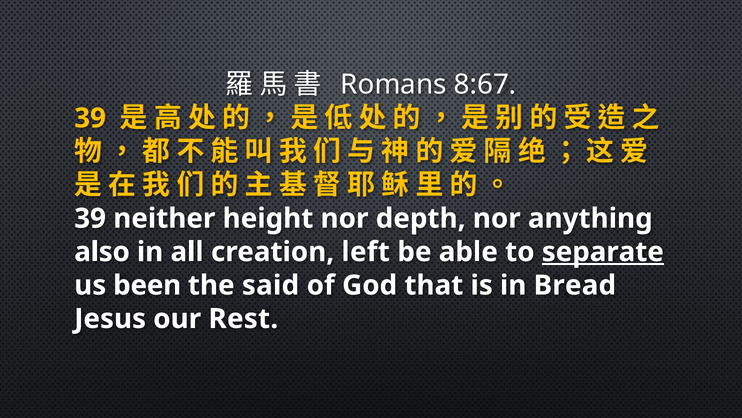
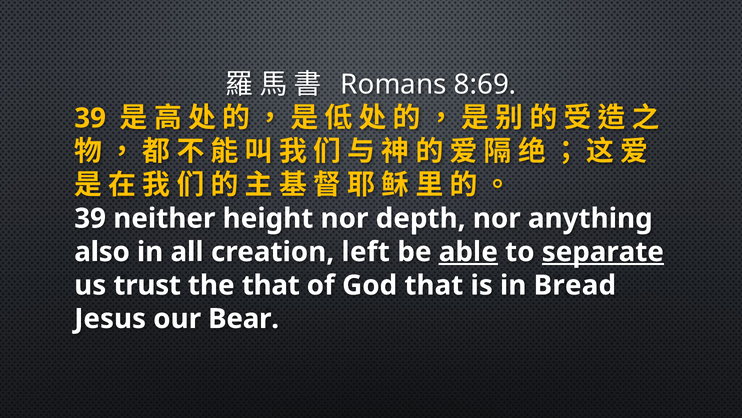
8:67: 8:67 -> 8:69 (485, 85)
able underline: none -> present (468, 252)
been: been -> trust (147, 285)
the said: said -> that (271, 285)
Rest: Rest -> Bear (244, 318)
